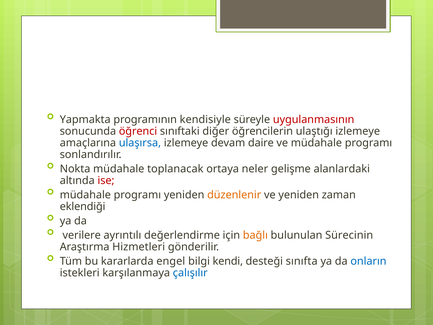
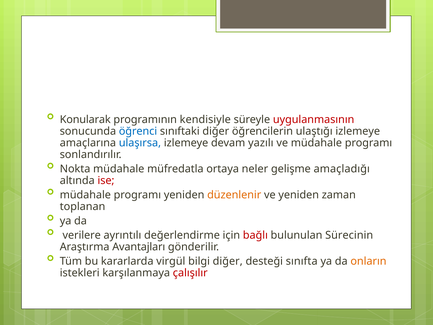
Yapmakta: Yapmakta -> Konularak (85, 119)
öğrenci colour: red -> blue (138, 131)
daire: daire -> yazılı (261, 143)
toplanacak: toplanacak -> müfredatla (175, 169)
alanlardaki: alanlardaki -> amaçladığı (342, 169)
eklendiği: eklendiği -> toplanan (83, 207)
bağlı colour: orange -> red (255, 235)
Hizmetleri: Hizmetleri -> Avantajları (139, 247)
engel: engel -> virgül (171, 261)
bilgi kendi: kendi -> diğer (228, 261)
onların colour: blue -> orange (368, 261)
çalışılır colour: blue -> red (190, 273)
